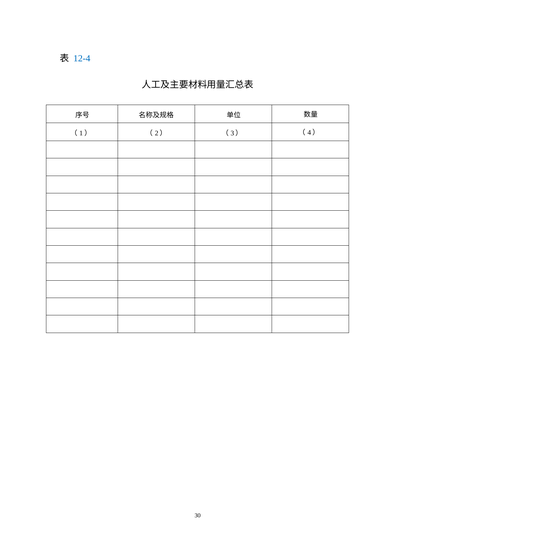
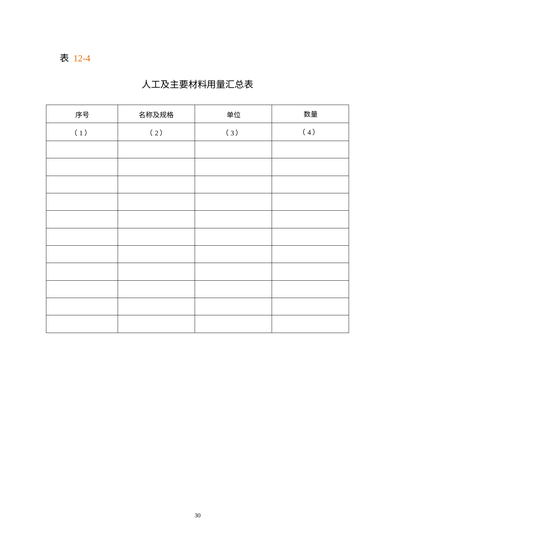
12-4 colour: blue -> orange (82, 58)
